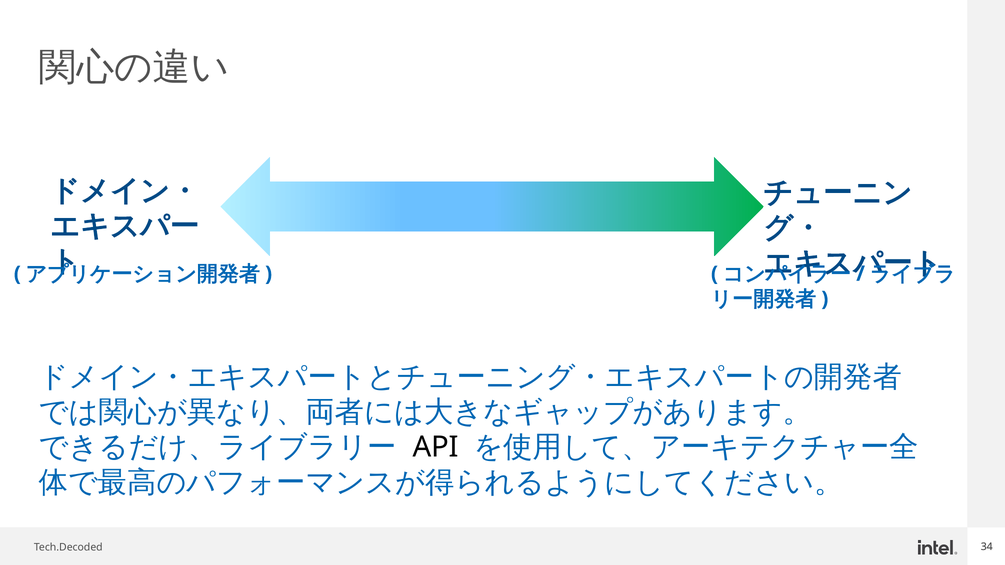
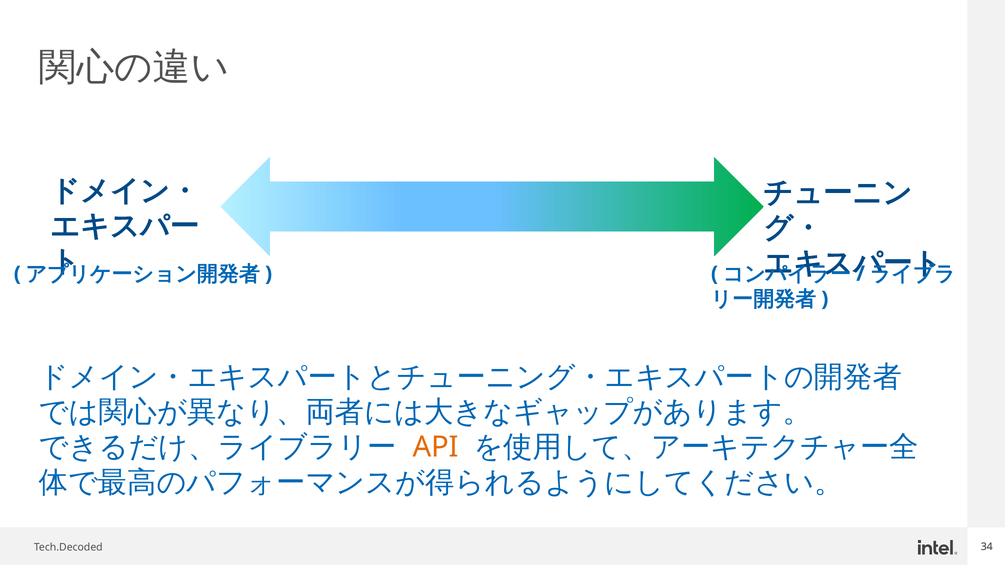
API colour: black -> orange (436, 447)
